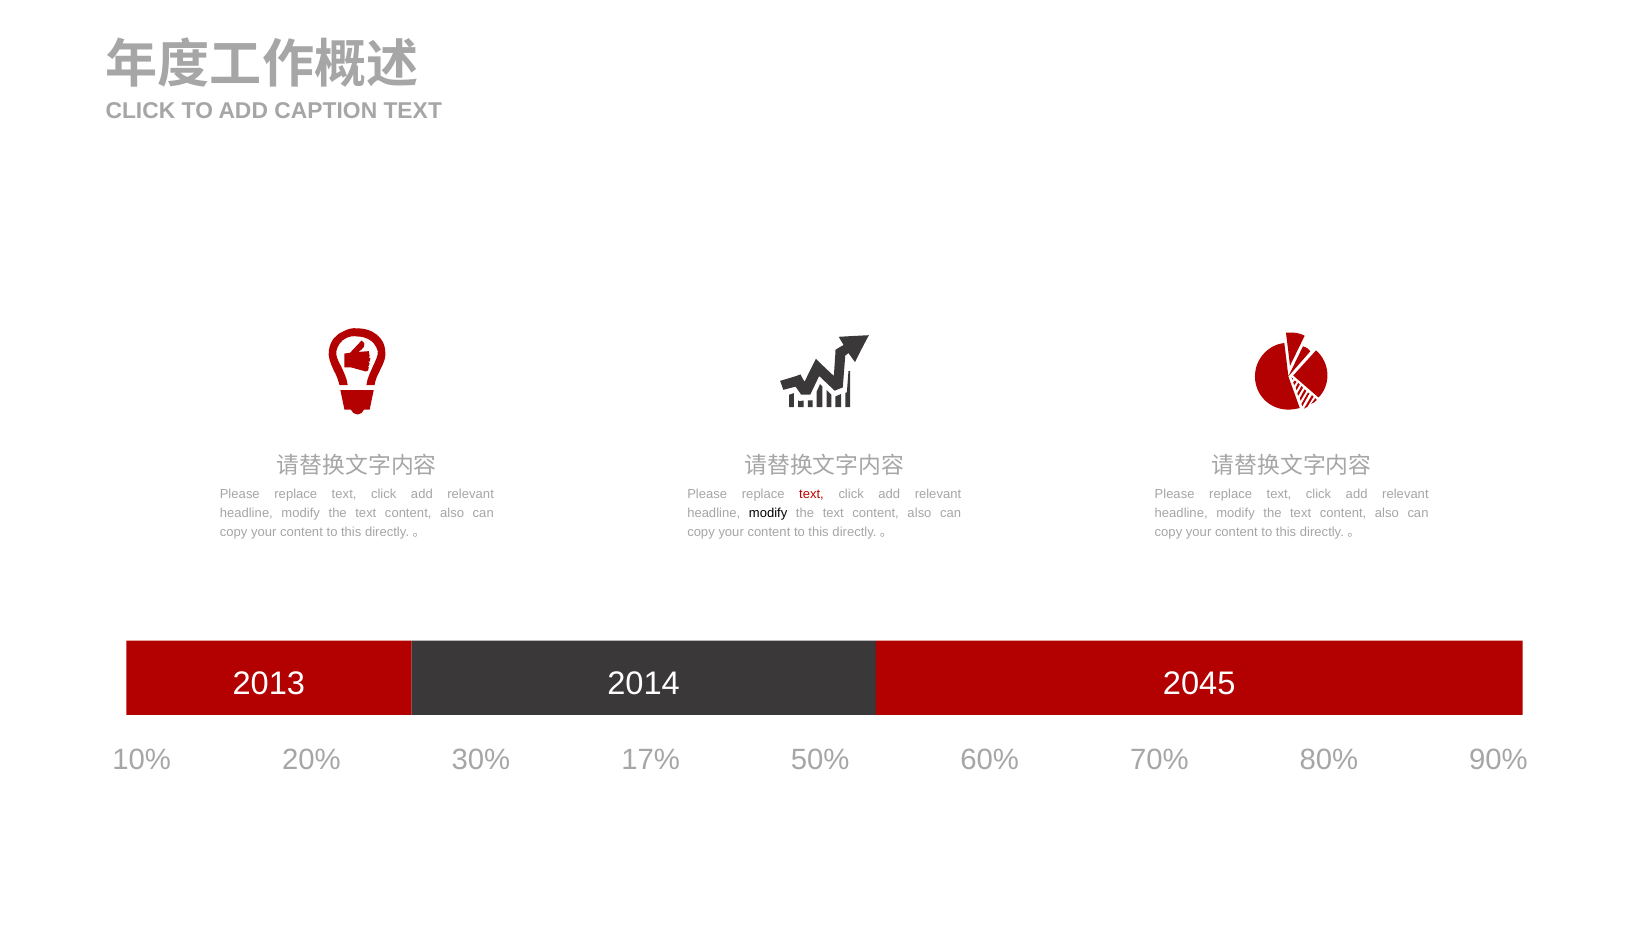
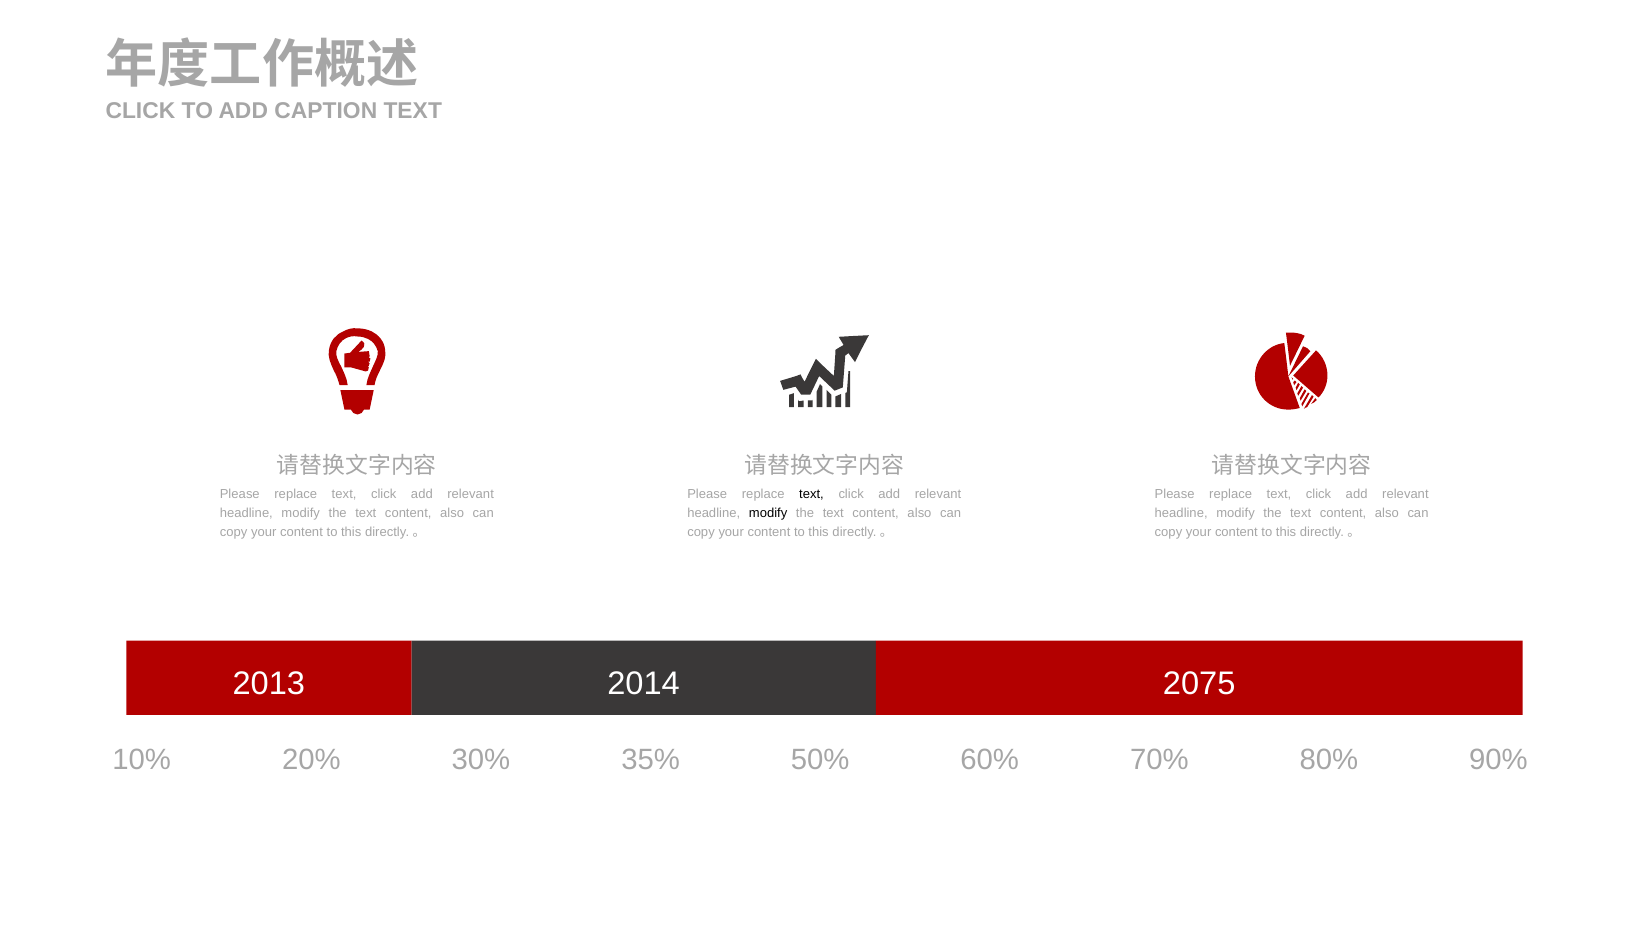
text colour: red -> black (811, 494)
2045: 2045 -> 2075 (1199, 684)
17%: 17% -> 35% (651, 760)
